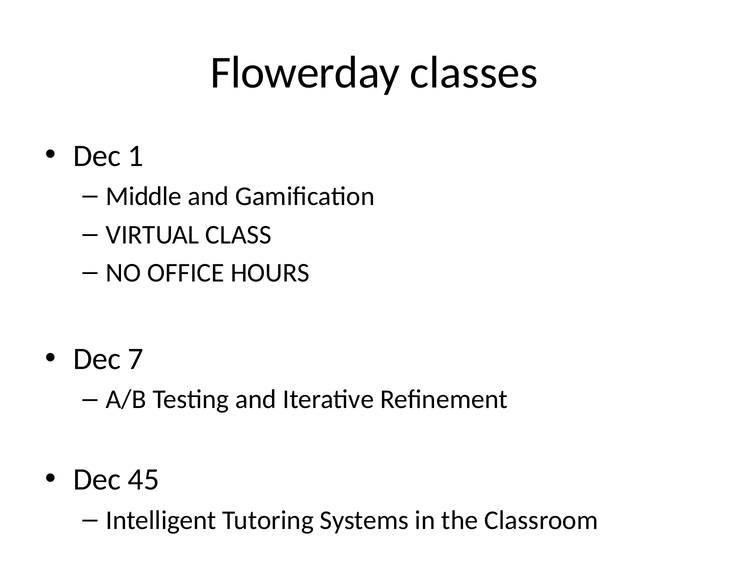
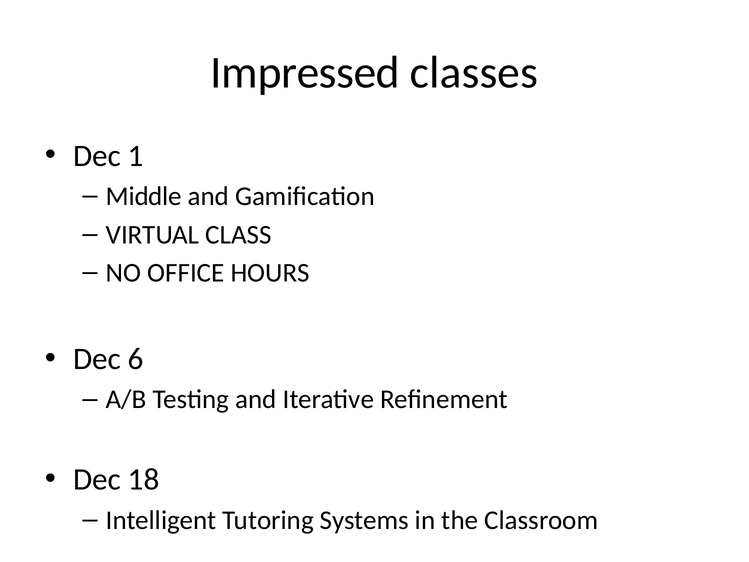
Flowerday: Flowerday -> Impressed (305, 73)
7: 7 -> 6 (136, 359)
45: 45 -> 18 (144, 479)
